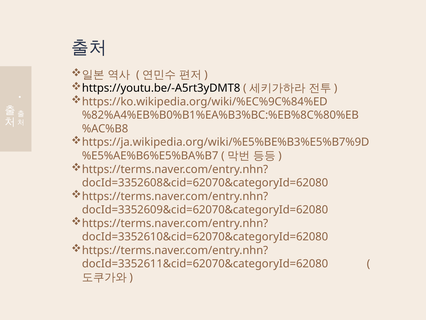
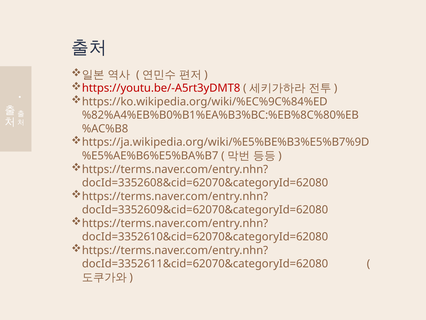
https://youtu.be/-A5rt3yDMT8 colour: black -> red (161, 88)
